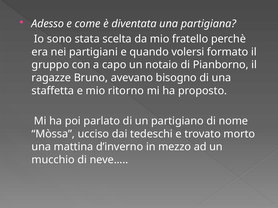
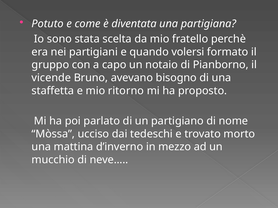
Adesso: Adesso -> Potuto (48, 24)
ragazze: ragazze -> vicende (51, 78)
